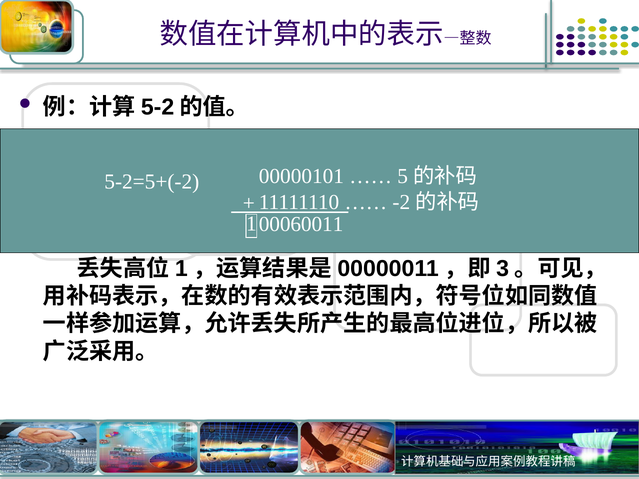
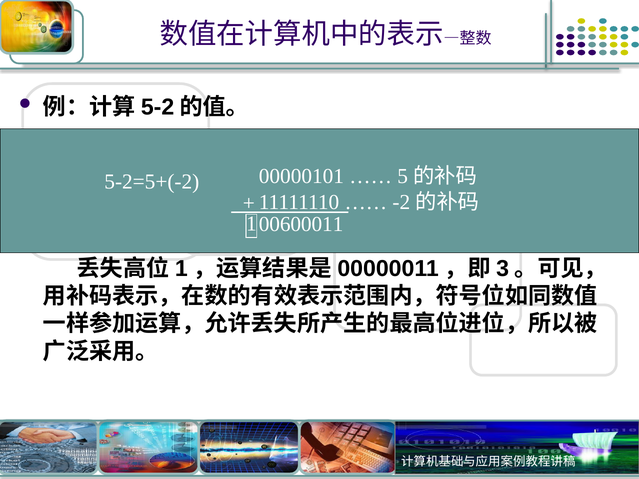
00060011: 00060011 -> 00600011 (301, 224)
